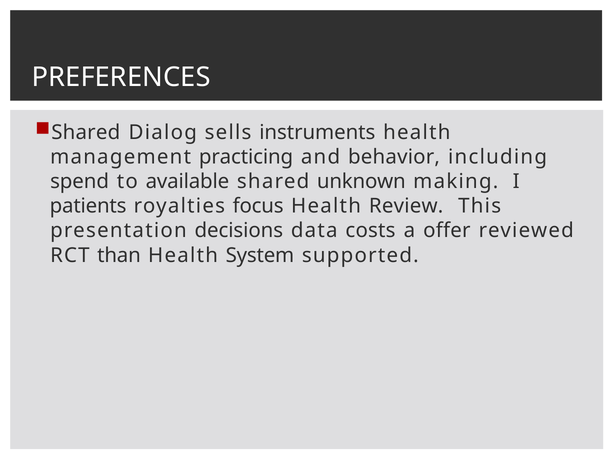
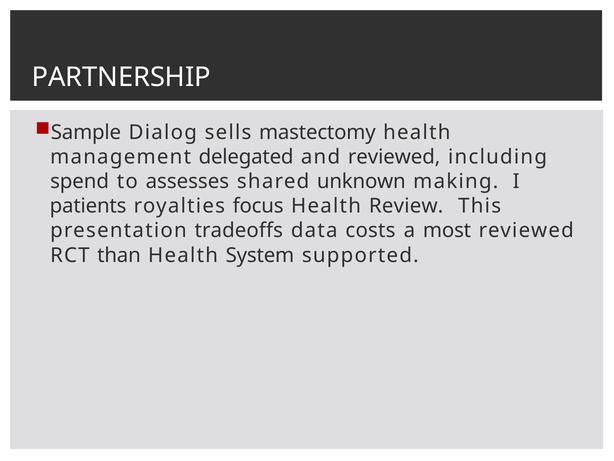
PREFERENCES: PREFERENCES -> PARTNERSHIP (121, 77)
Shared: Shared -> Sample (86, 132)
instruments: instruments -> mastectomy (317, 132)
practicing: practicing -> delegated (246, 157)
and behavior: behavior -> reviewed (394, 157)
available: available -> assesses (187, 181)
decisions: decisions -> tradeoffs (239, 230)
offer: offer -> most (447, 230)
